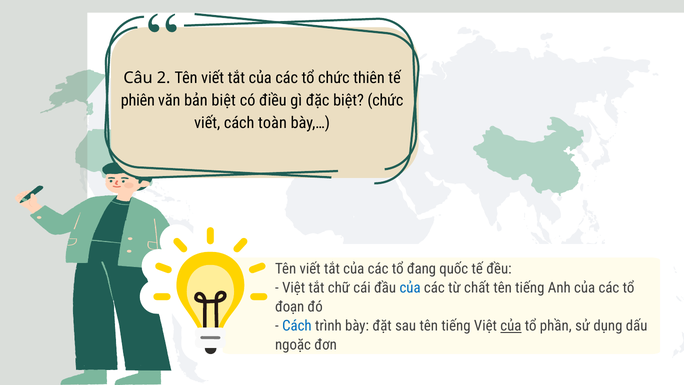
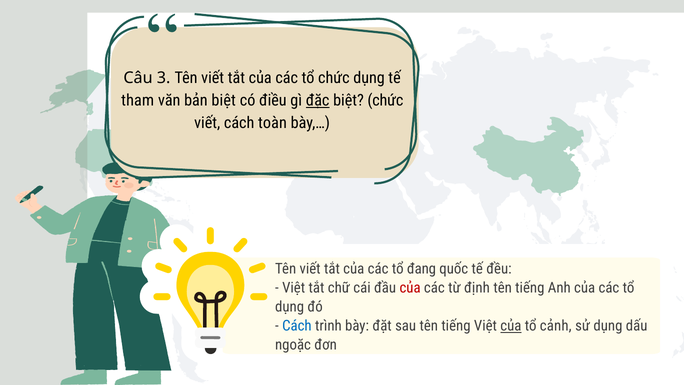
2: 2 -> 3 (164, 78)
chức thiên: thiên -> dụng (369, 78)
phiên: phiên -> tham (138, 100)
đặc underline: none -> present (318, 100)
của colour: blue -> red (410, 288)
chất: chất -> định (477, 288)
đoạn: đoạn -> dụng (290, 307)
phần: phần -> cảnh (556, 326)
